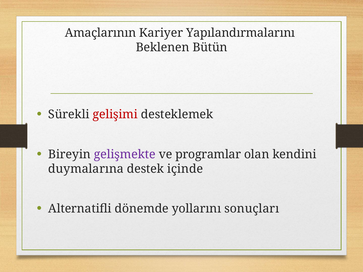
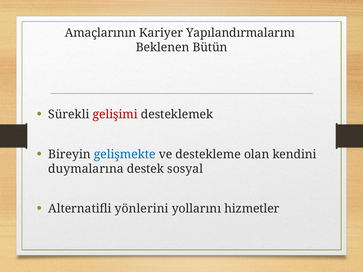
gelişmekte colour: purple -> blue (125, 154)
programlar: programlar -> destekleme (208, 154)
içinde: içinde -> sosyal (185, 169)
dönemde: dönemde -> yönlerini (142, 209)
sonuçları: sonuçları -> hizmetler (252, 209)
